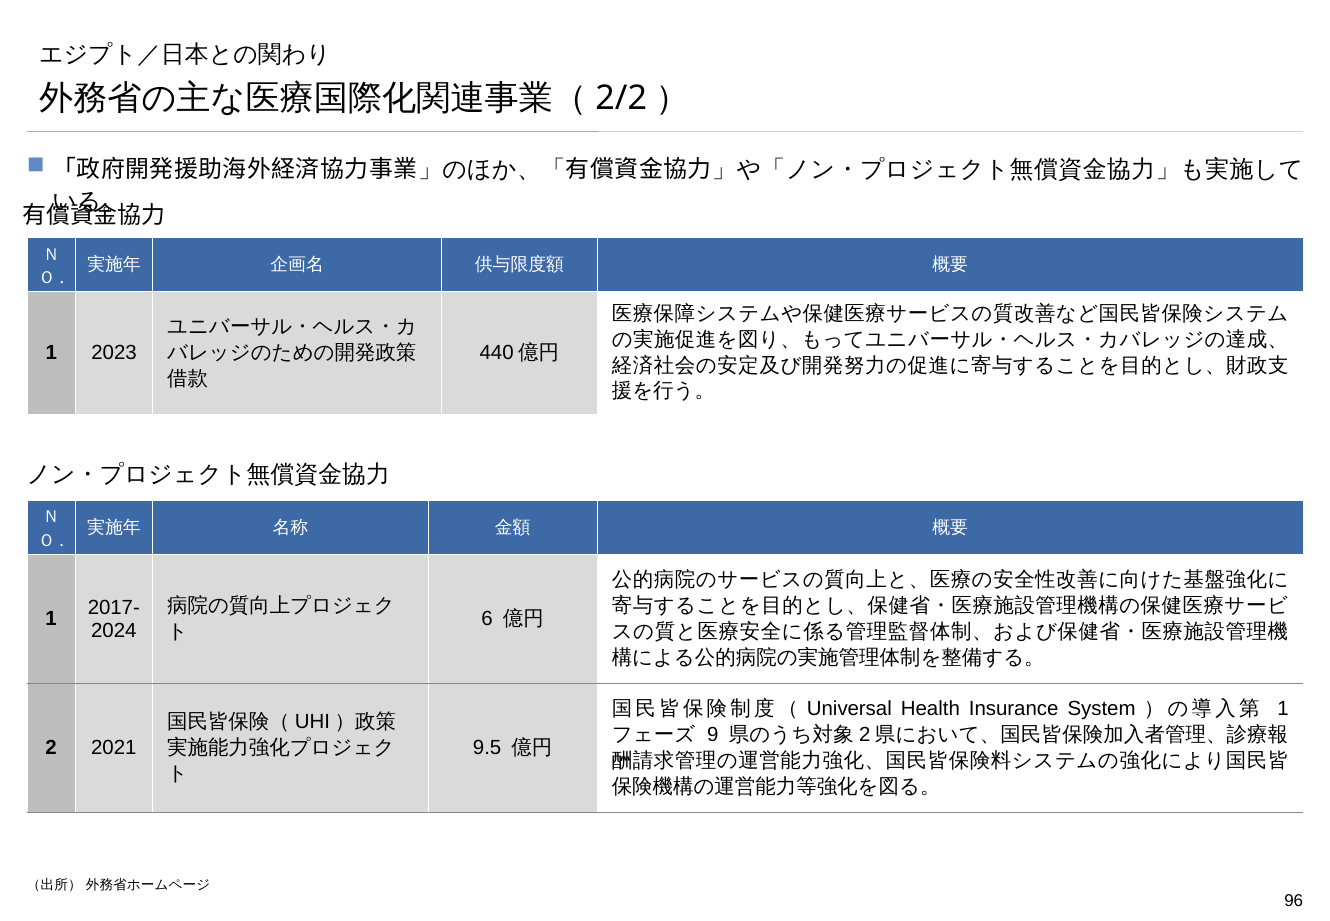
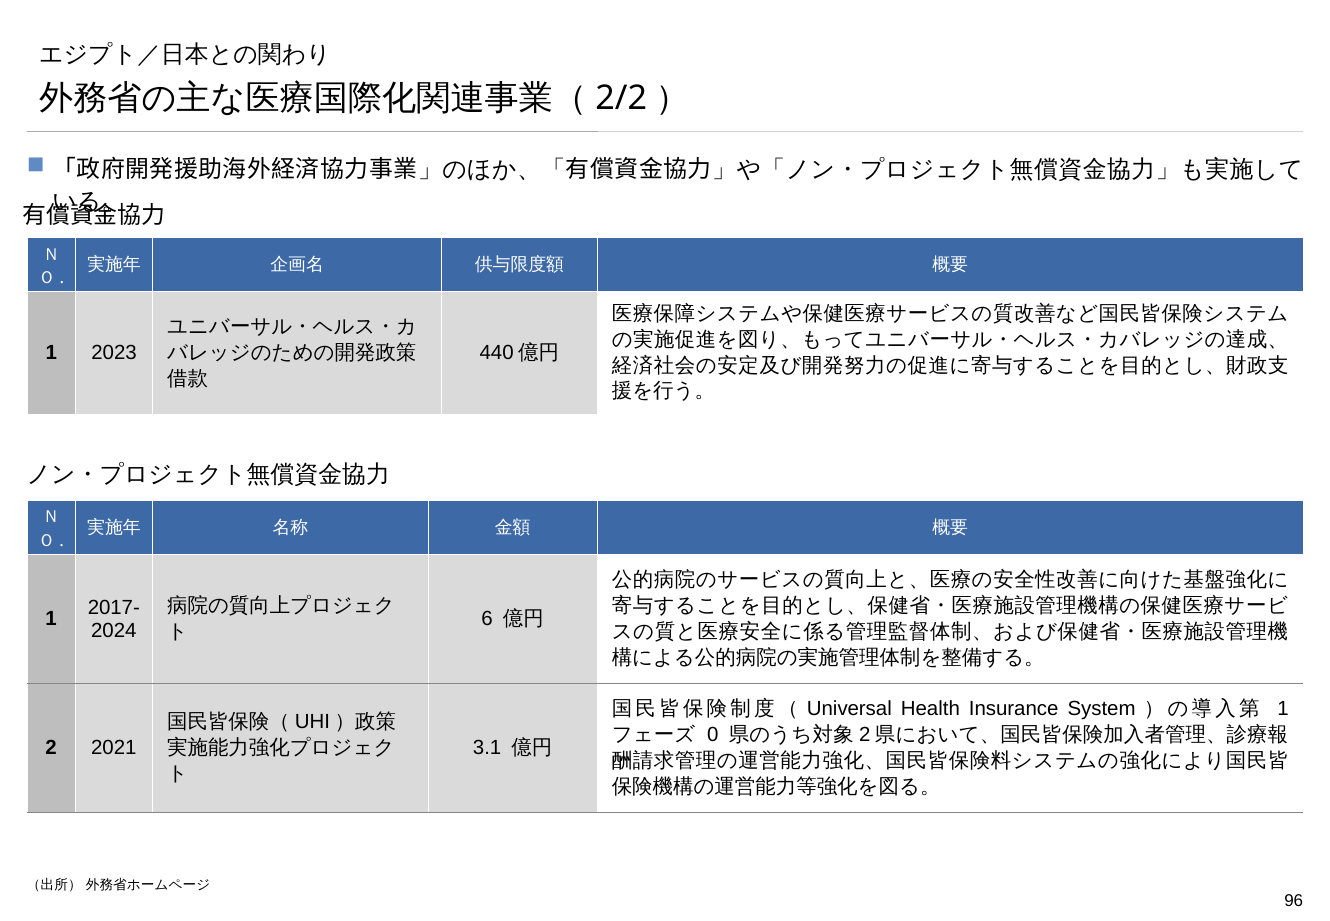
9: 9 -> 0 (713, 735)
9.5: 9.5 -> 3.1 (487, 747)
